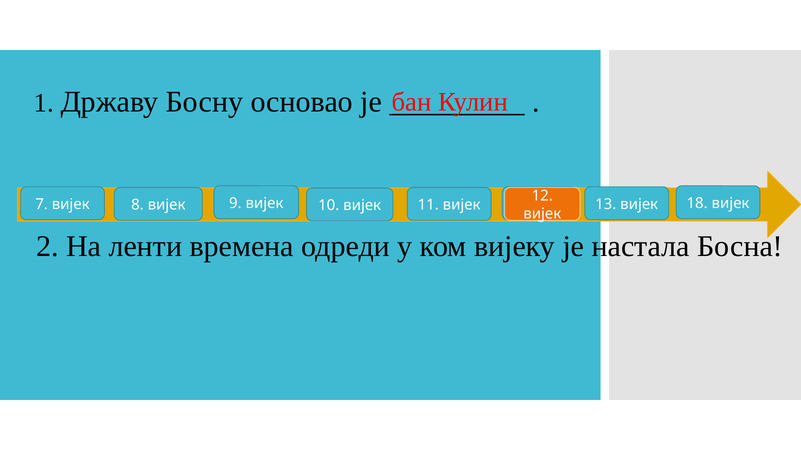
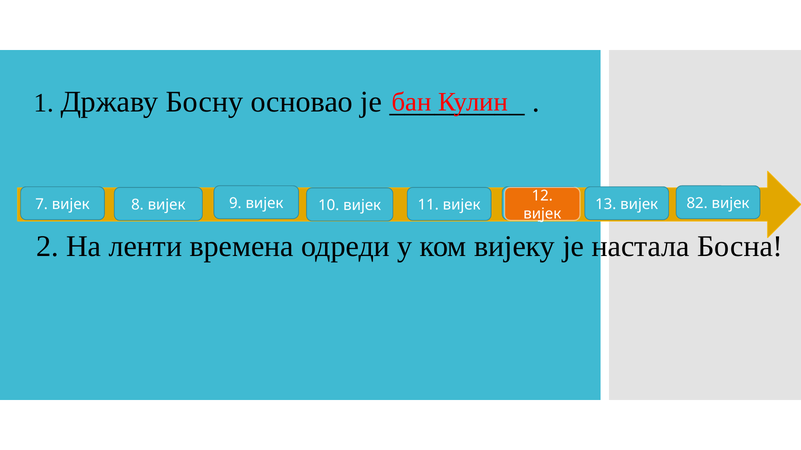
18: 18 -> 82 (697, 204)
